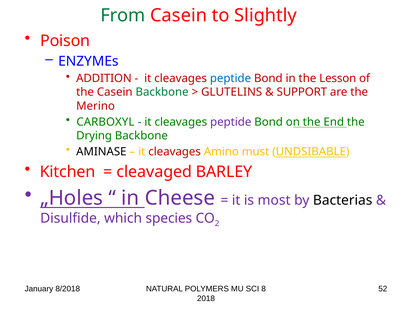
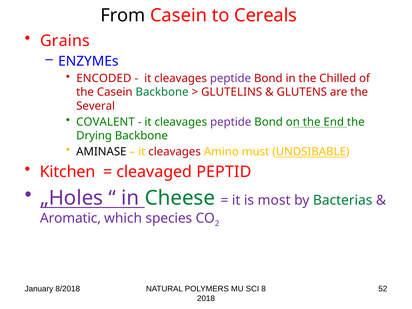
From colour: green -> black (123, 16)
Slightly: Slightly -> Cereals (266, 16)
Poison: Poison -> Grains (65, 41)
ADDITION: ADDITION -> ENCODED (104, 78)
peptide colour: blue -> purple (230, 78)
Lesson: Lesson -> Chilled (338, 78)
SUPPORT: SUPPORT -> GLUTENS (302, 92)
Merino: Merino -> Several (96, 106)
CARBOXYL: CARBOXYL -> COVALENT (105, 122)
BARLEY: BARLEY -> PEPTID (224, 172)
Cheese colour: purple -> green (180, 198)
Bacterias colour: black -> green (343, 200)
Disulfide: Disulfide -> Aromatic (70, 218)
